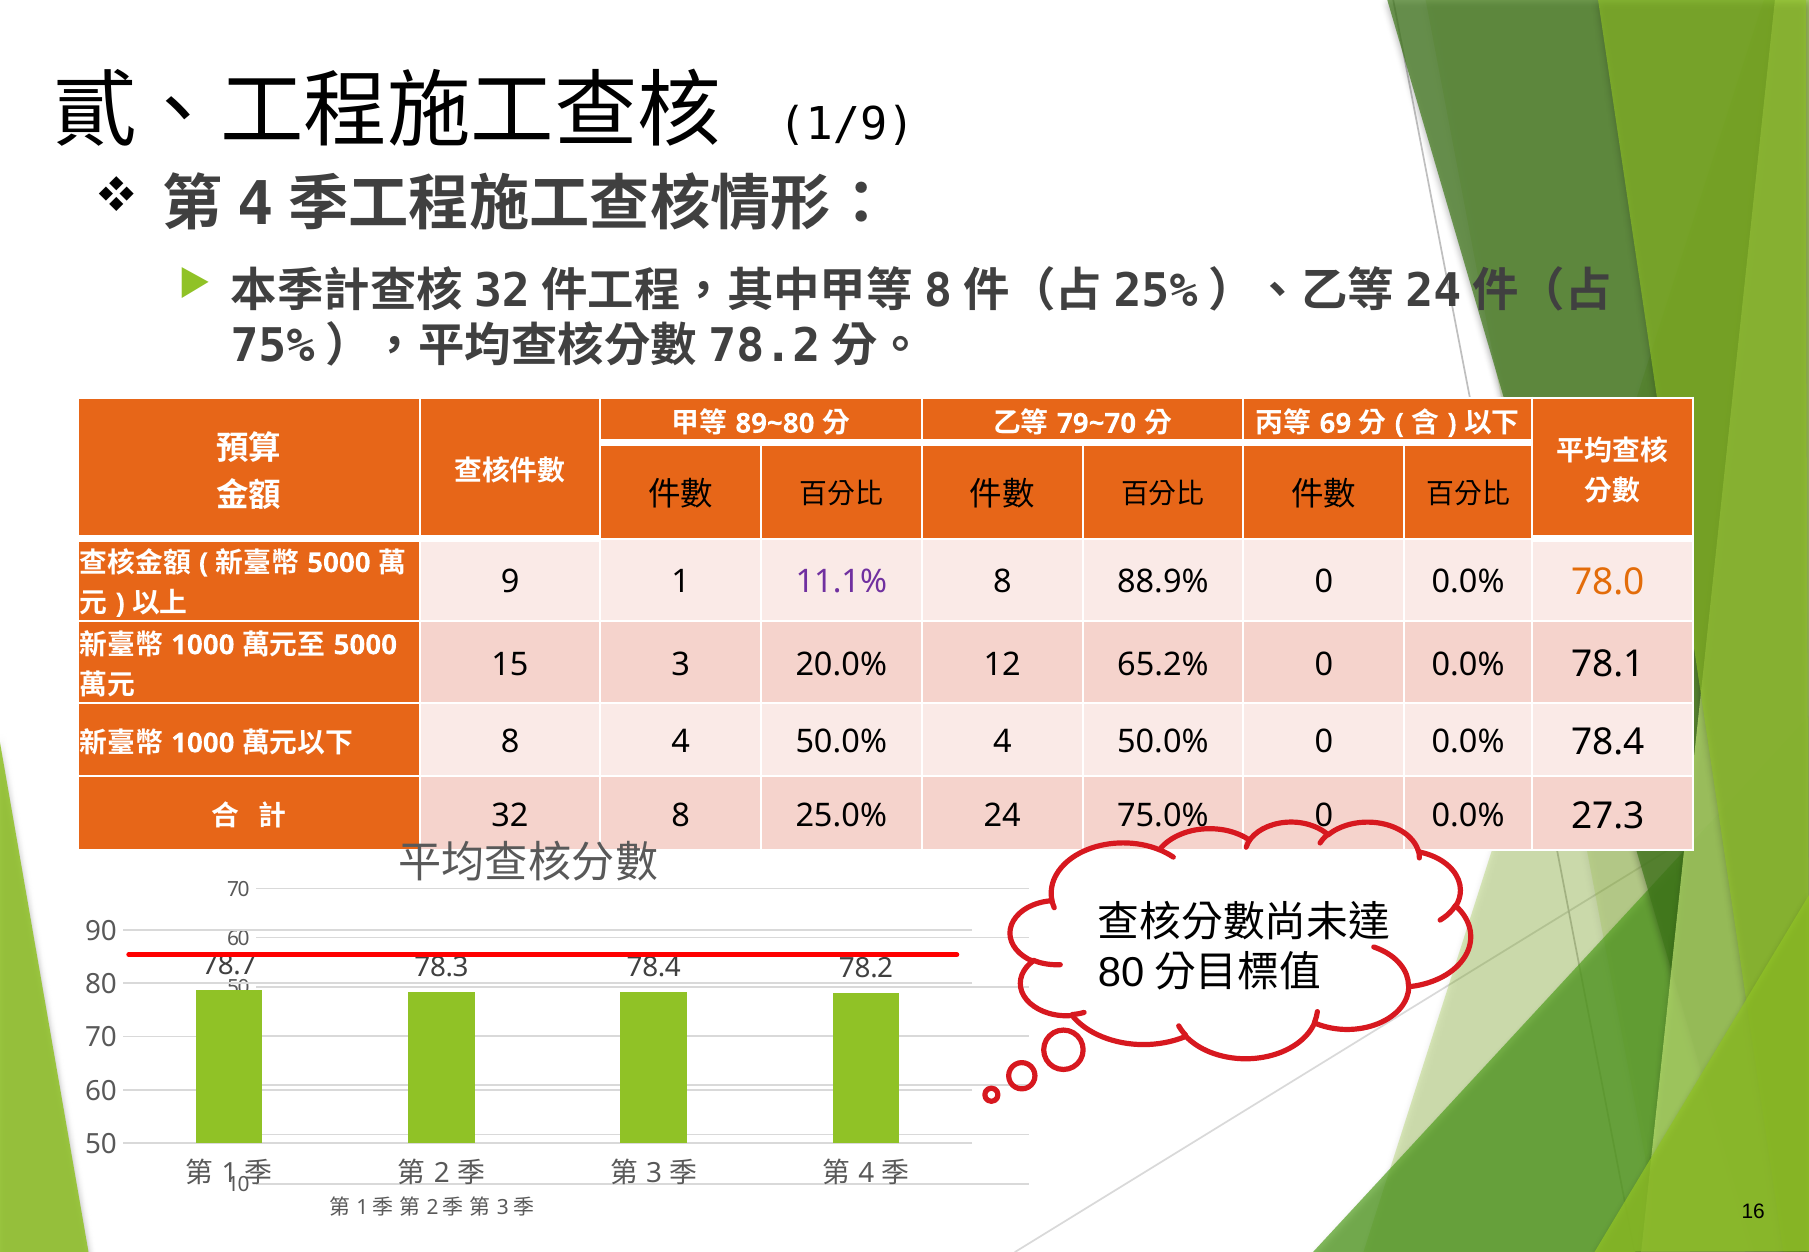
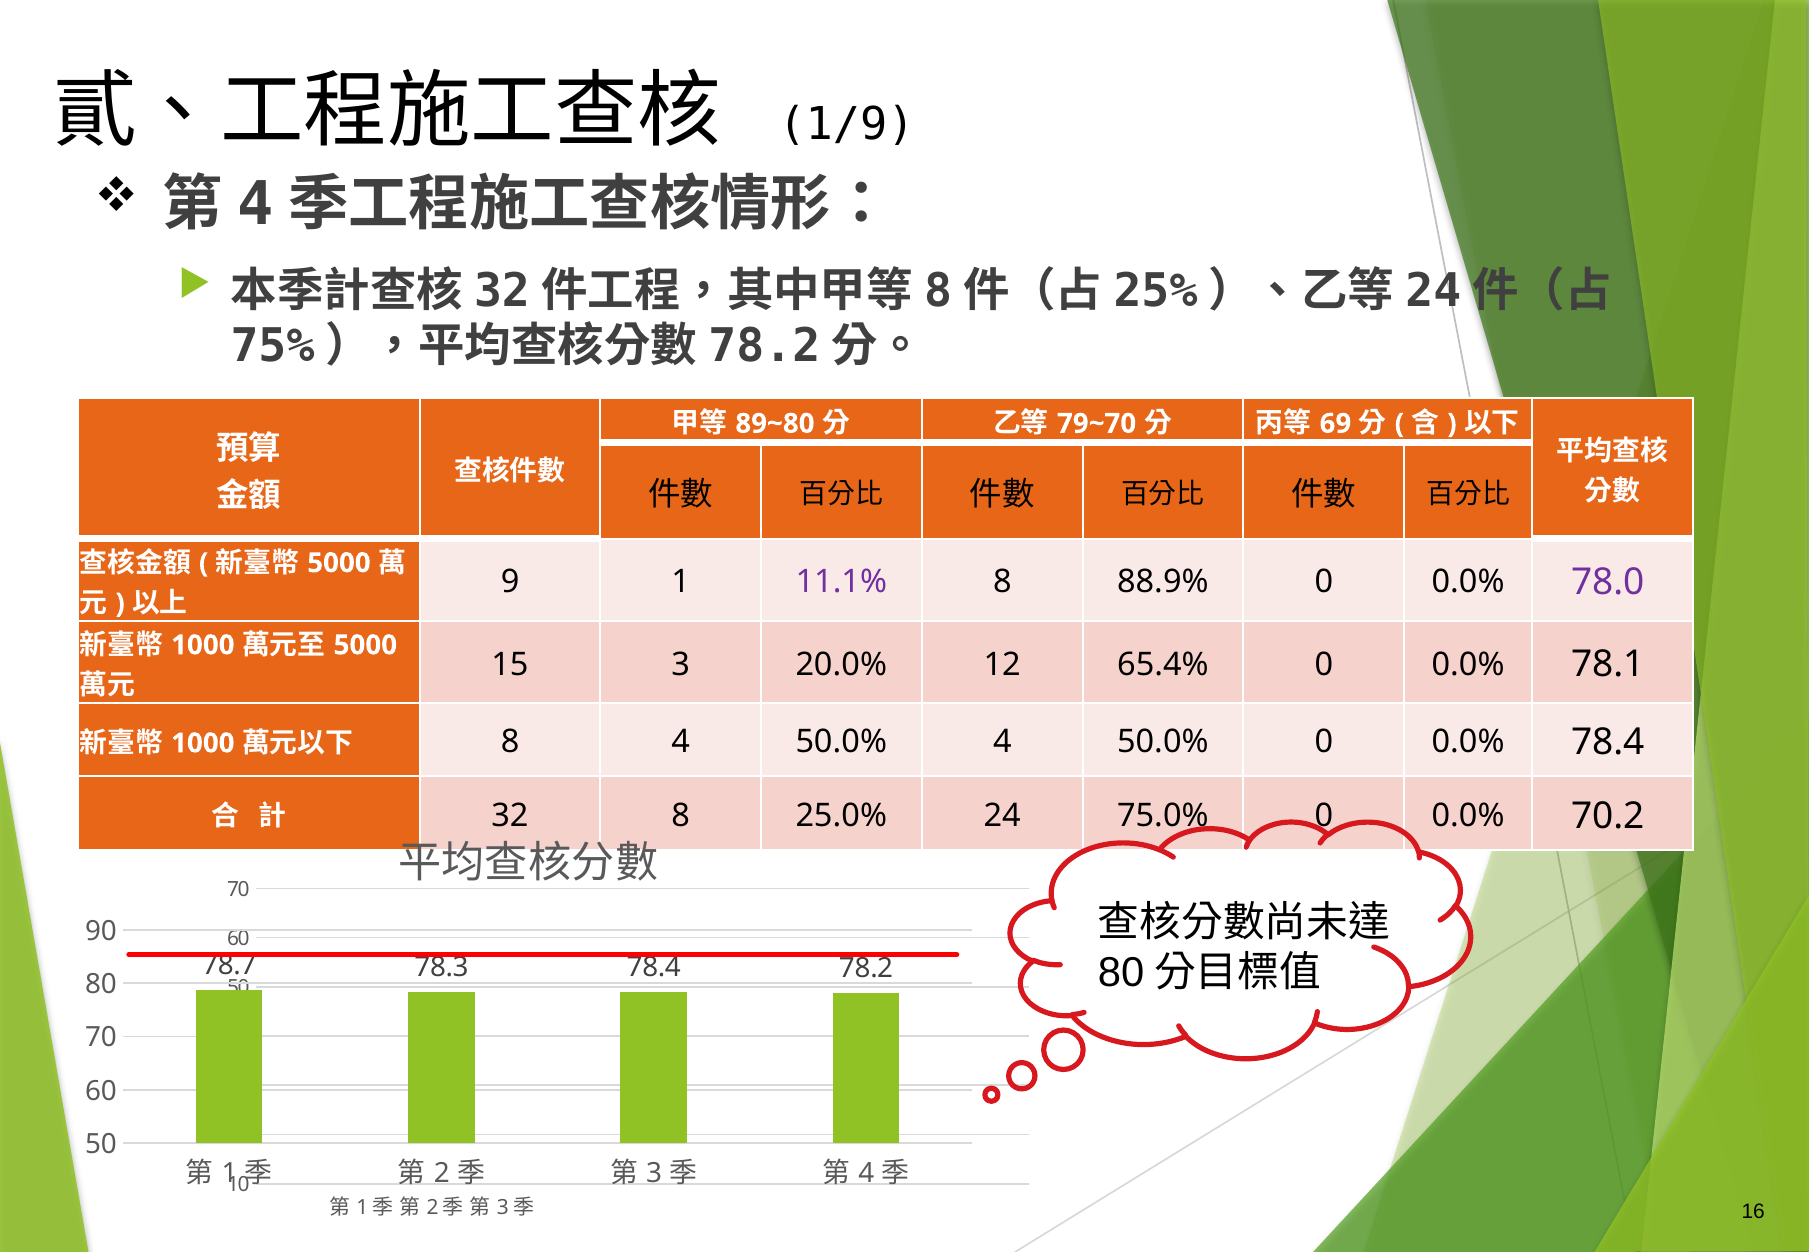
78.0 colour: orange -> purple (1608, 583)
65.2%: 65.2% -> 65.4% (1163, 665)
27.3: 27.3 -> 70.2 (1608, 816)
